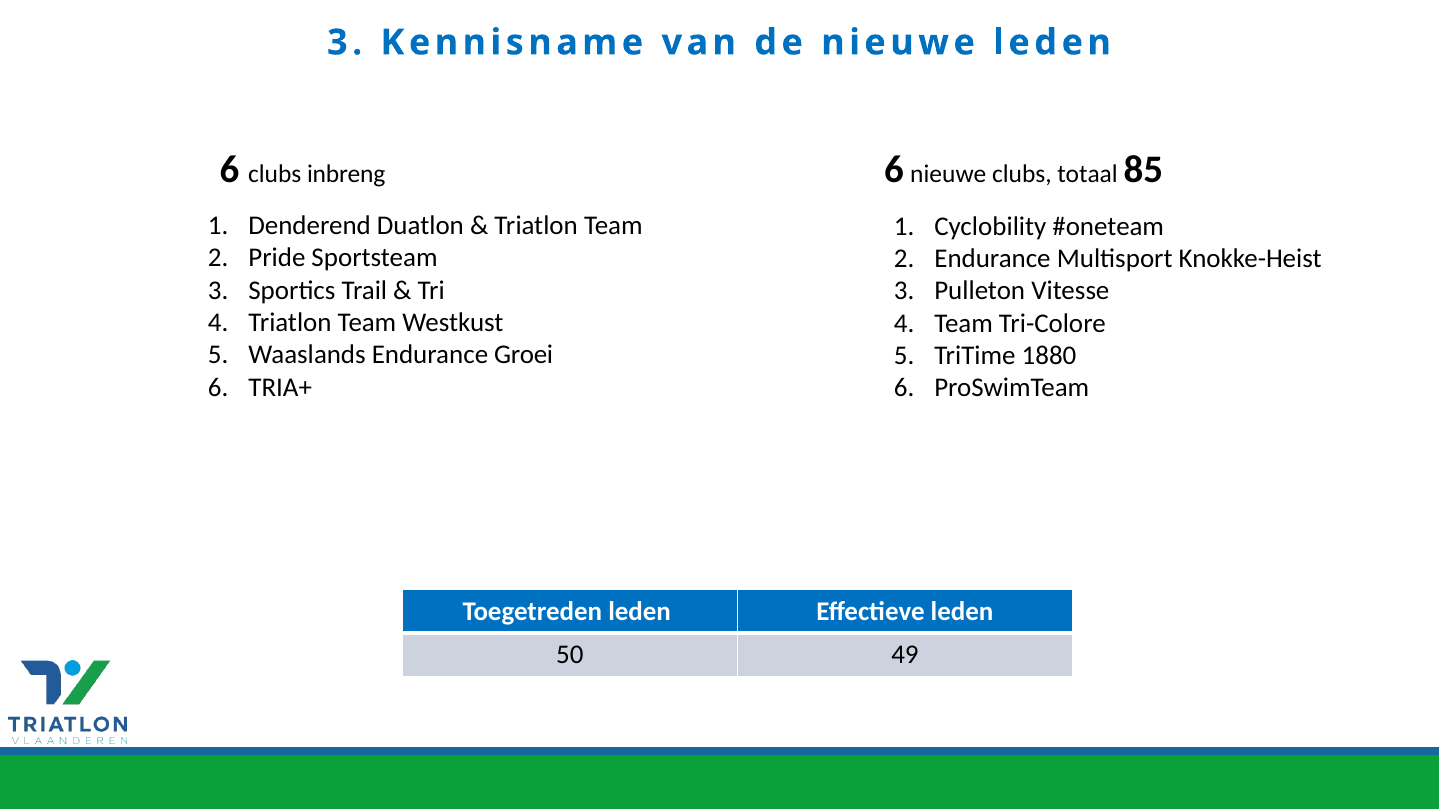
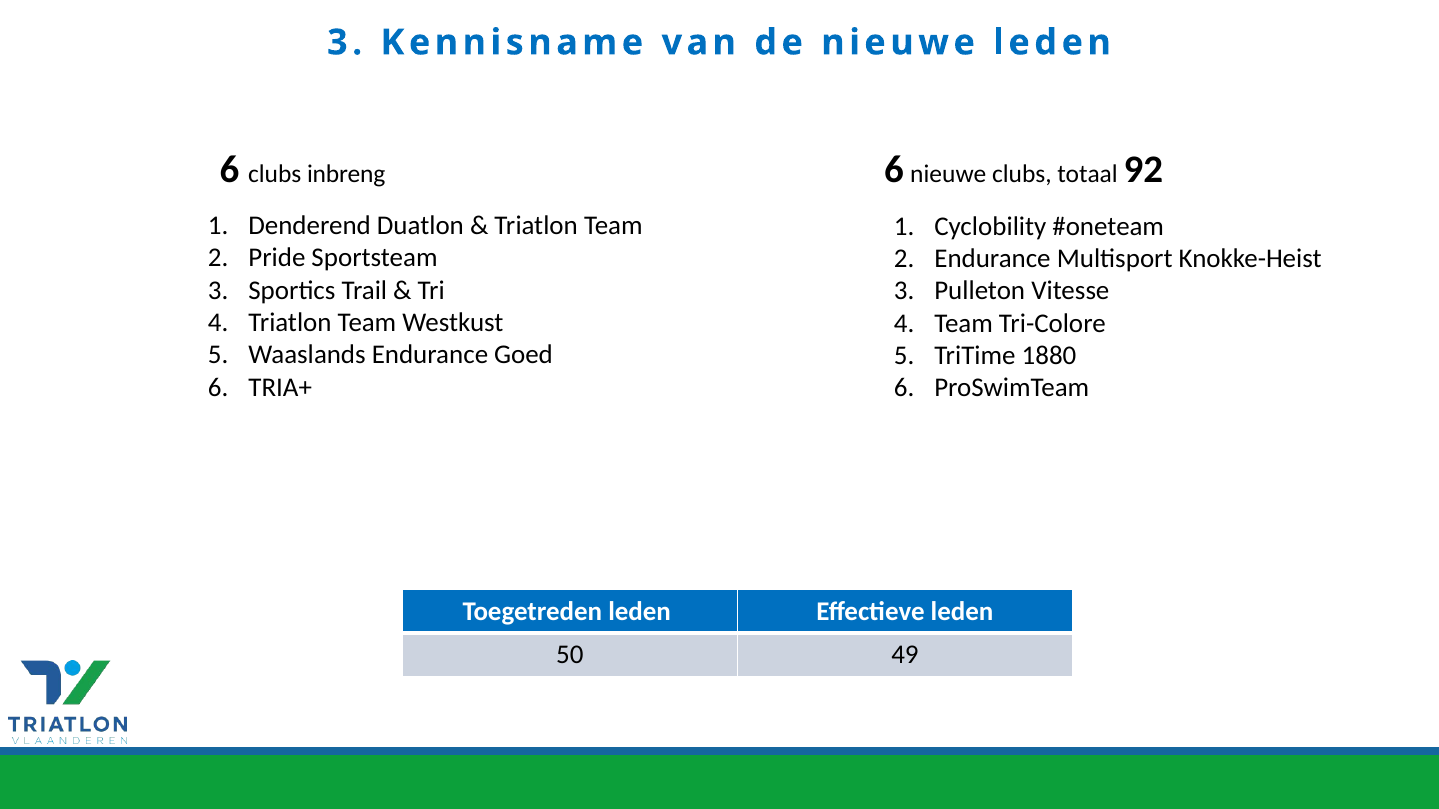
85: 85 -> 92 (1143, 170)
Groei: Groei -> Goed (524, 355)
